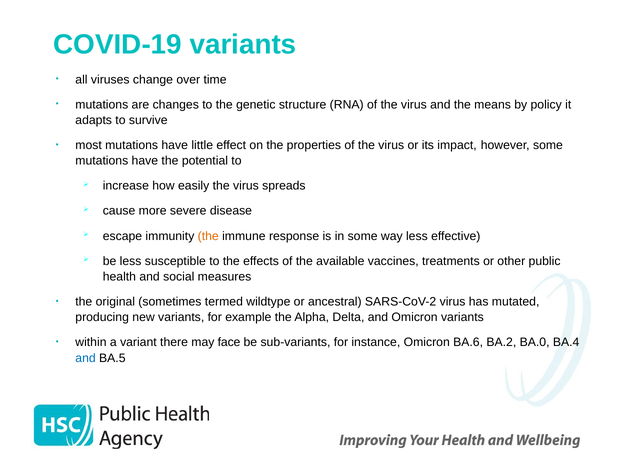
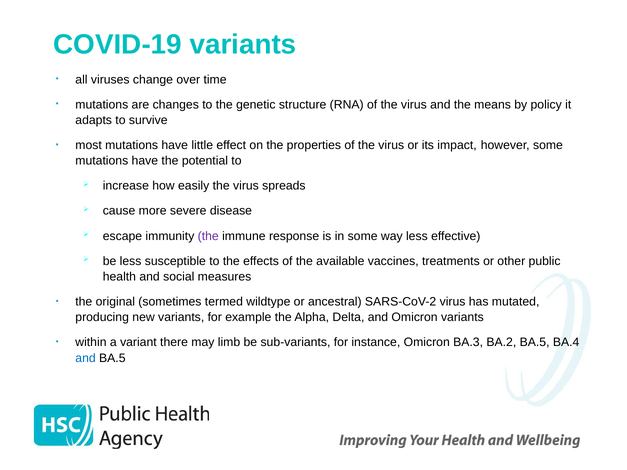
the colour: orange -> purple (208, 236)
face: face -> limb (229, 343)
BA.6: BA.6 -> BA.3 (468, 343)
BA.2 BA.0: BA.0 -> BA.5 (535, 343)
